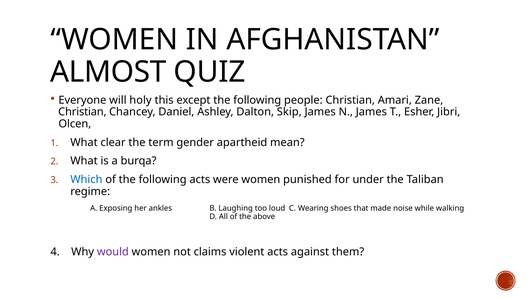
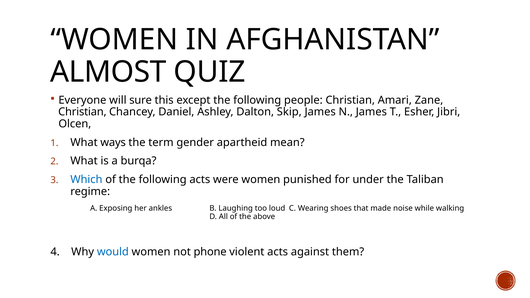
holy: holy -> sure (141, 100)
clear: clear -> ways (113, 143)
would colour: purple -> blue (113, 252)
claims: claims -> phone (210, 252)
